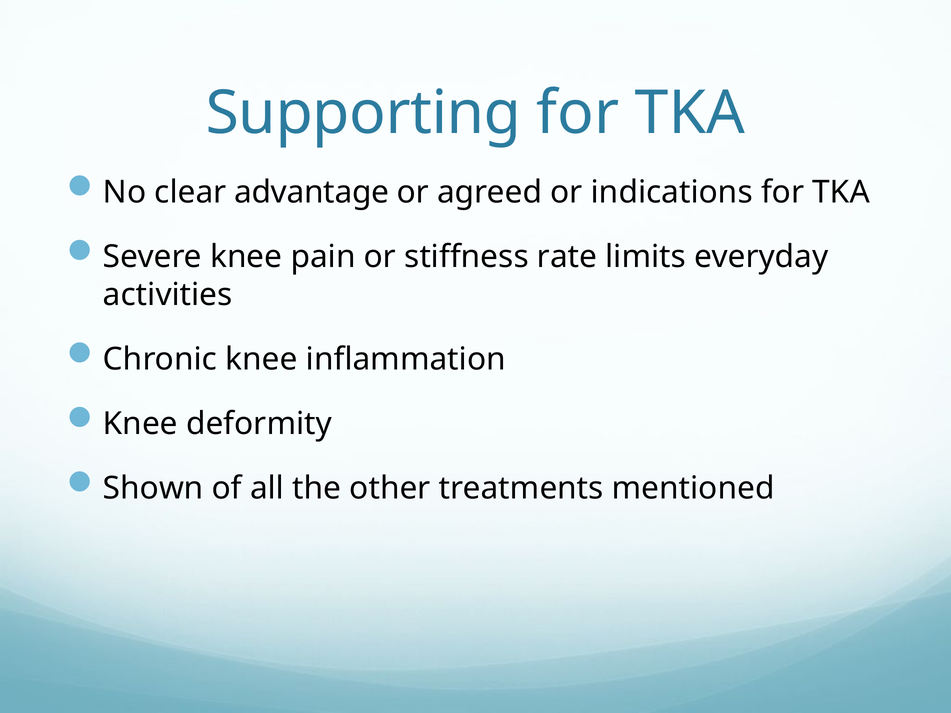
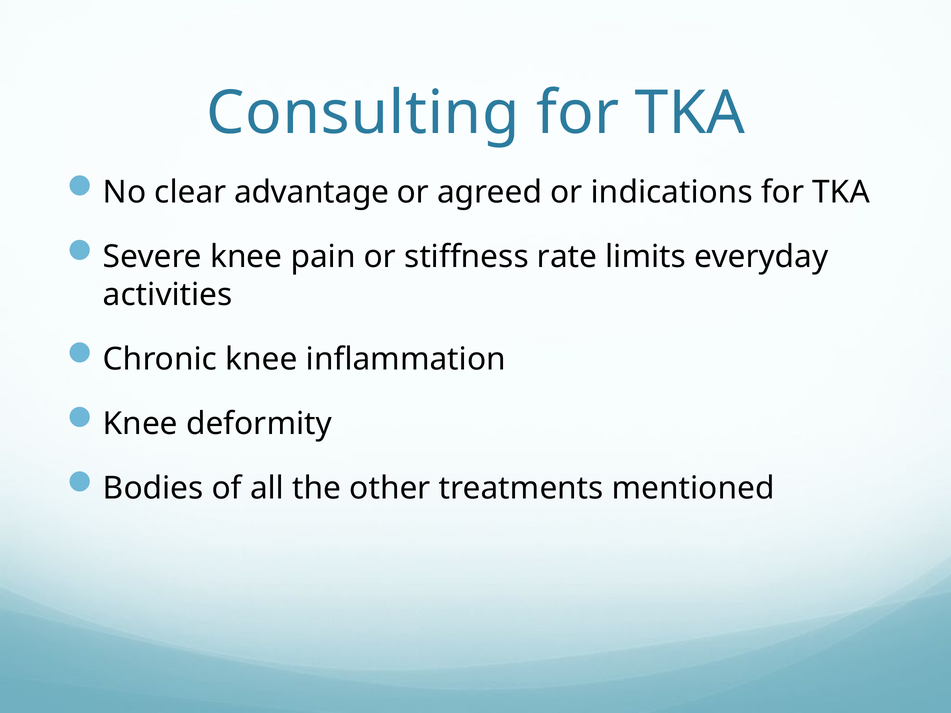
Supporting: Supporting -> Consulting (363, 113)
Shown: Shown -> Bodies (153, 488)
